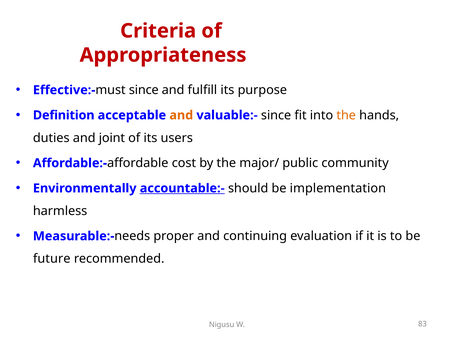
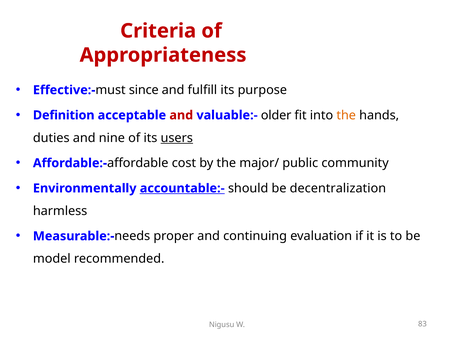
and colour: orange -> red (181, 115)
valuable:- since: since -> older (276, 115)
joint: joint -> nine (112, 138)
users underline: none -> present (177, 138)
implementation: implementation -> decentralization (338, 189)
future: future -> model (52, 259)
